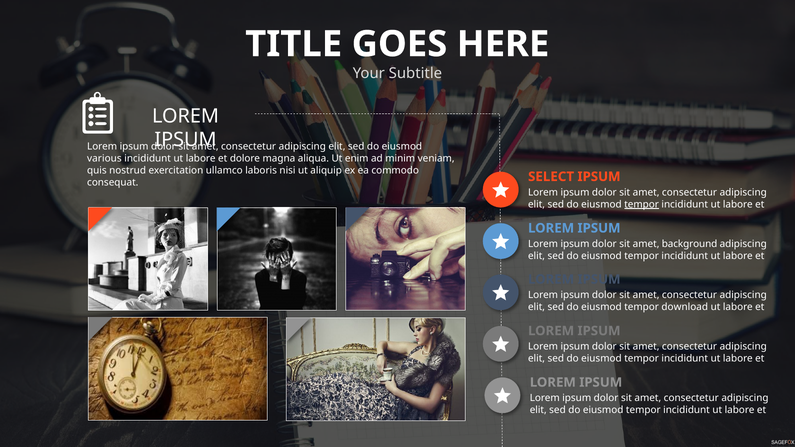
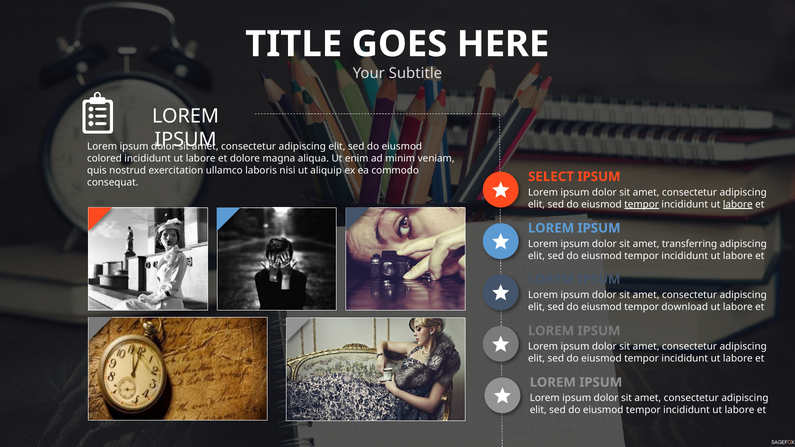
various: various -> colored (104, 159)
labore underline: none -> present (738, 204)
background: background -> transferring (690, 244)
